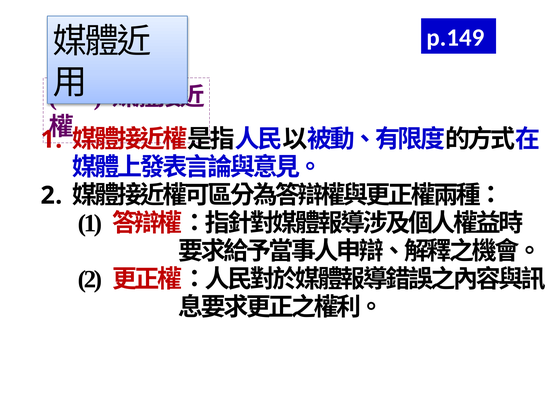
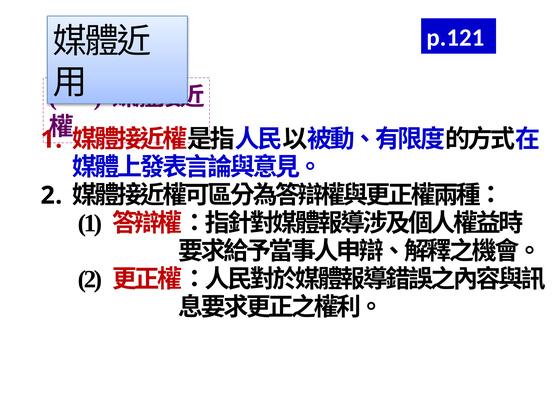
p.149: p.149 -> p.121 (456, 38)
